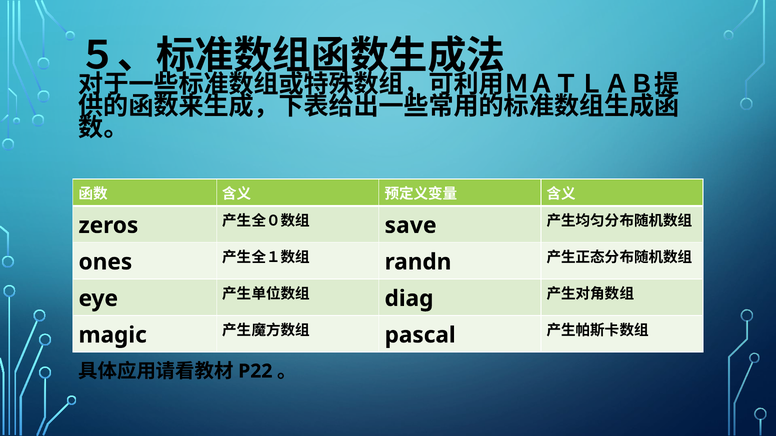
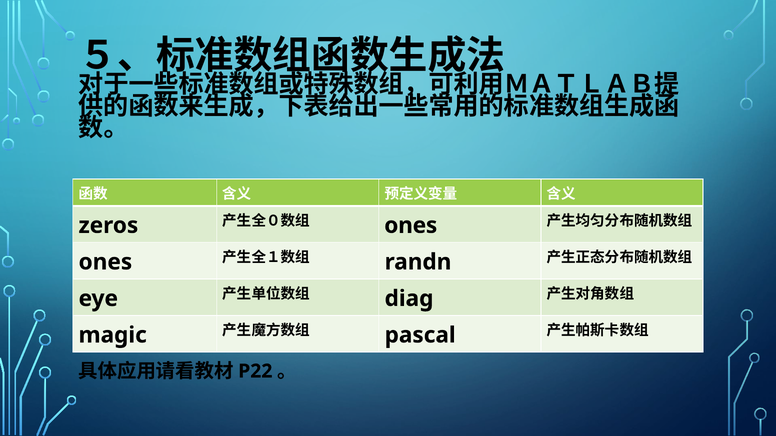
save: save -> ones (411, 226)
